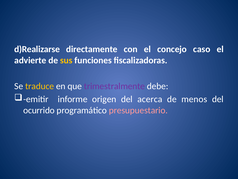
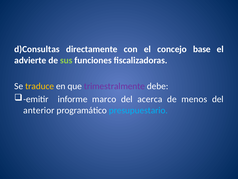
d)Realizarse: d)Realizarse -> d)Consultas (37, 49)
caso: caso -> base (202, 49)
sus colour: yellow -> light green (66, 60)
origen: origen -> marco (104, 99)
ocurrido: ocurrido -> anterior (39, 110)
presupuestario colour: pink -> light blue (138, 110)
